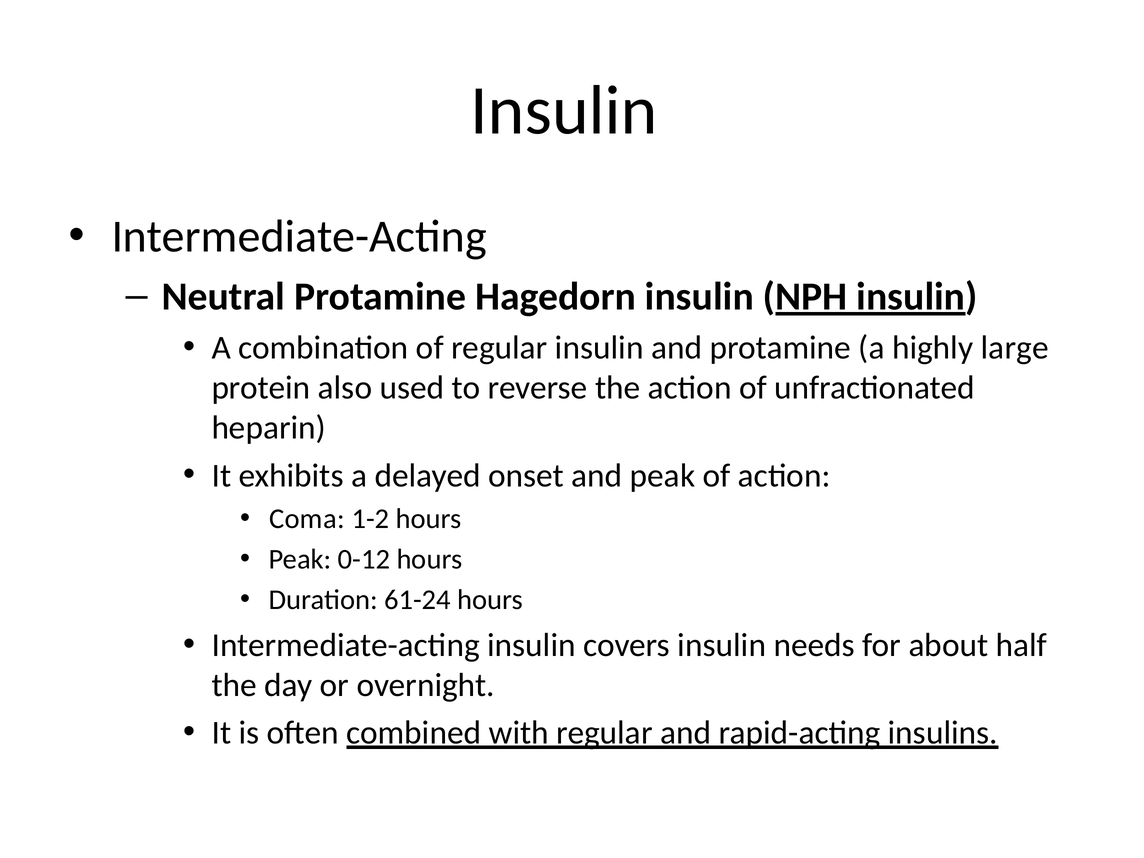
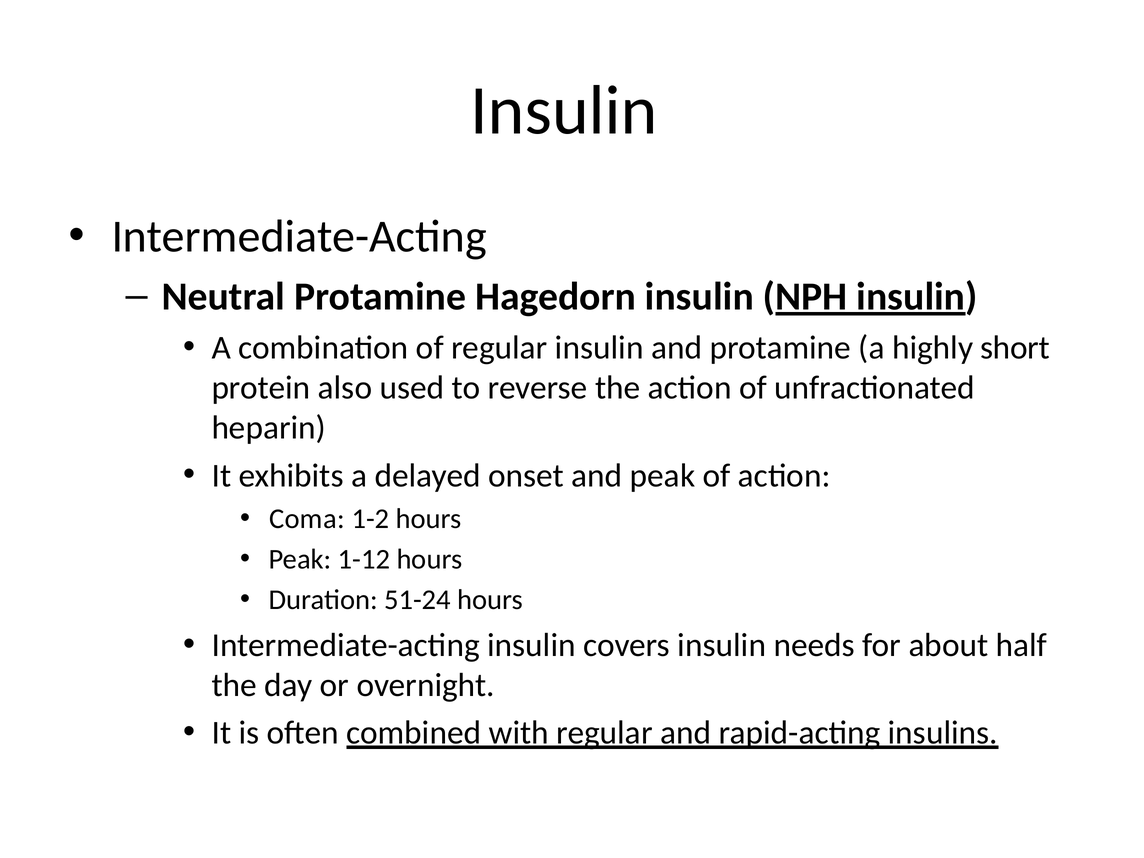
large: large -> short (1015, 348)
0-12: 0-12 -> 1-12 (364, 559)
61-24: 61-24 -> 51-24 (418, 600)
